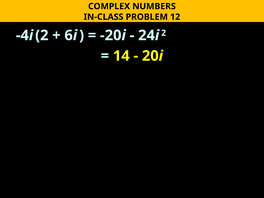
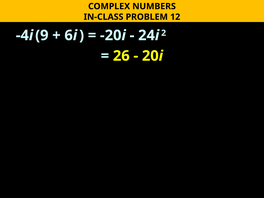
-4i 2: 2 -> 9 (42, 35)
14: 14 -> 26 (121, 56)
